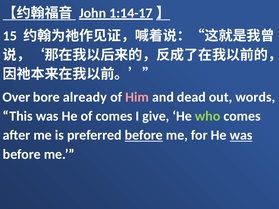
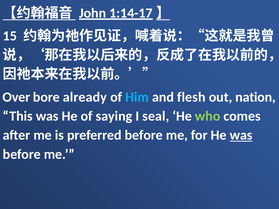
Him colour: pink -> light blue (137, 97)
dead: dead -> flesh (191, 97)
words: words -> nation (255, 97)
of comes: comes -> saying (114, 116)
give: give -> seal (156, 116)
before underline: present -> none (144, 135)
